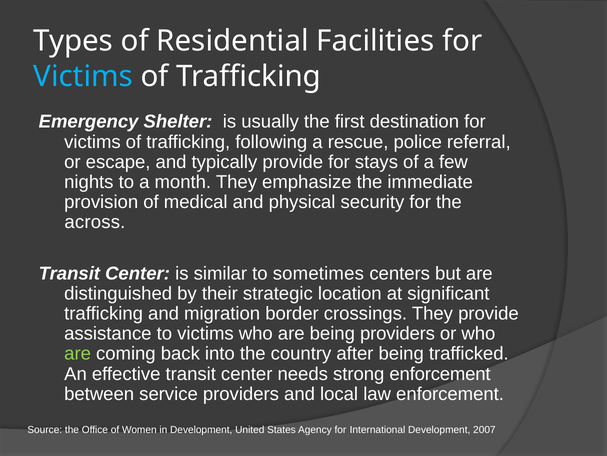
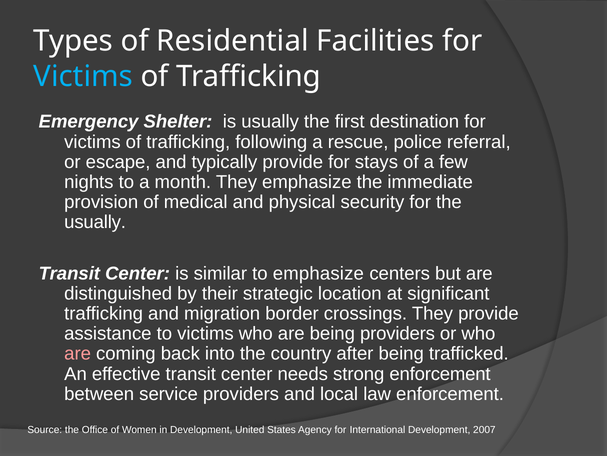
across: across -> usually (95, 222)
to sometimes: sometimes -> emphasize (318, 273)
are colour: light green -> pink (78, 353)
